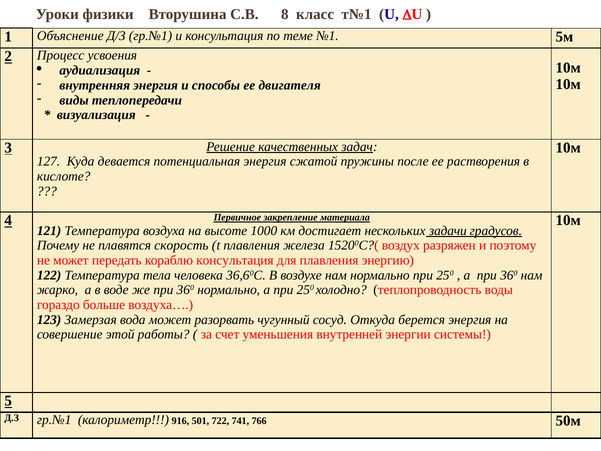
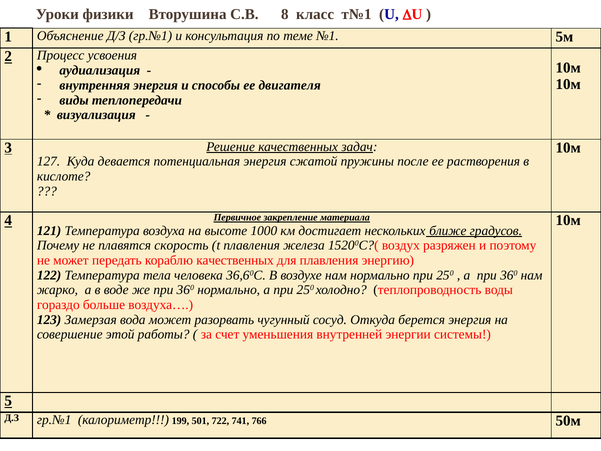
задачи: задачи -> ближе (448, 230)
кораблю консультация: консультация -> качественных (235, 260)
916: 916 -> 199 (180, 421)
